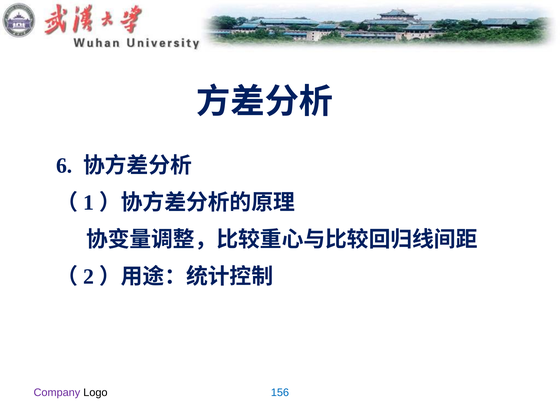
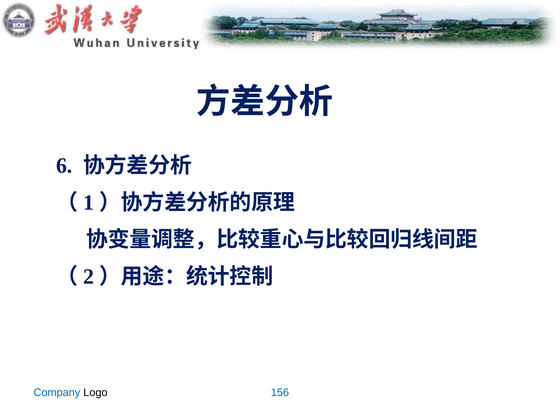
Company colour: purple -> blue (57, 393)
